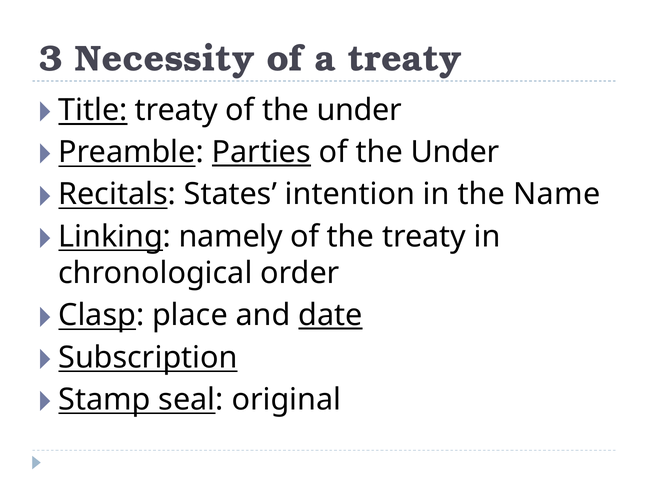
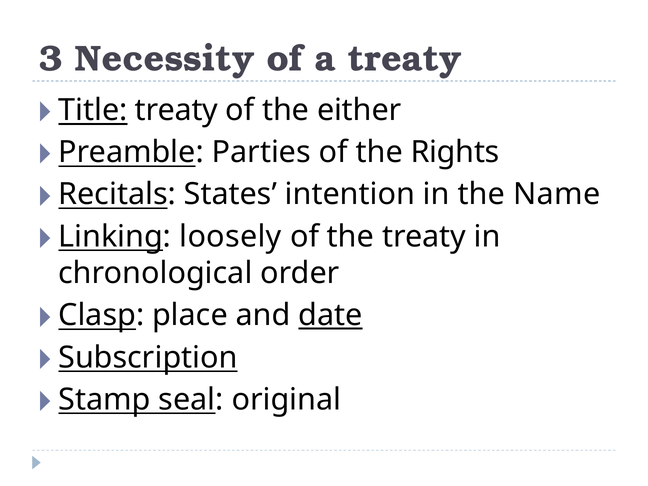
under: under -> either (359, 110)
Parties underline: present -> none (261, 152)
Under: Under -> Rights (455, 152)
namely: namely -> loosely (230, 237)
